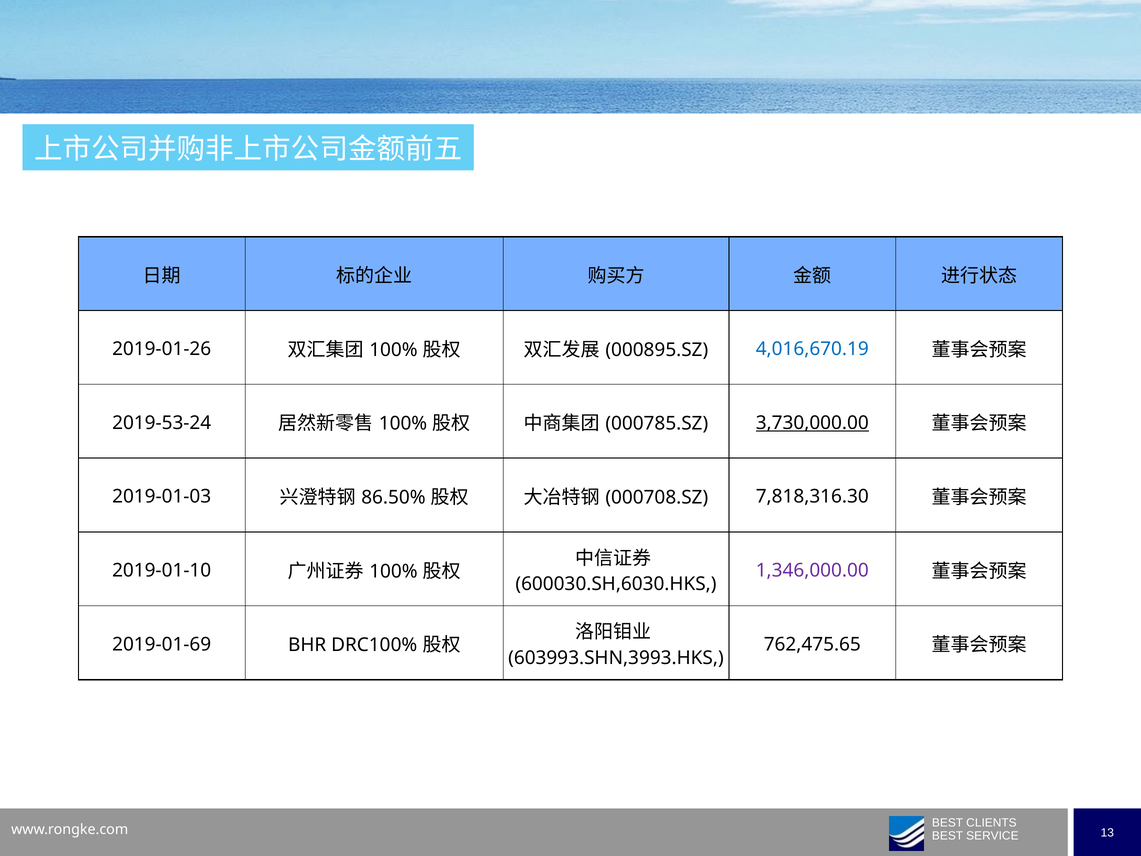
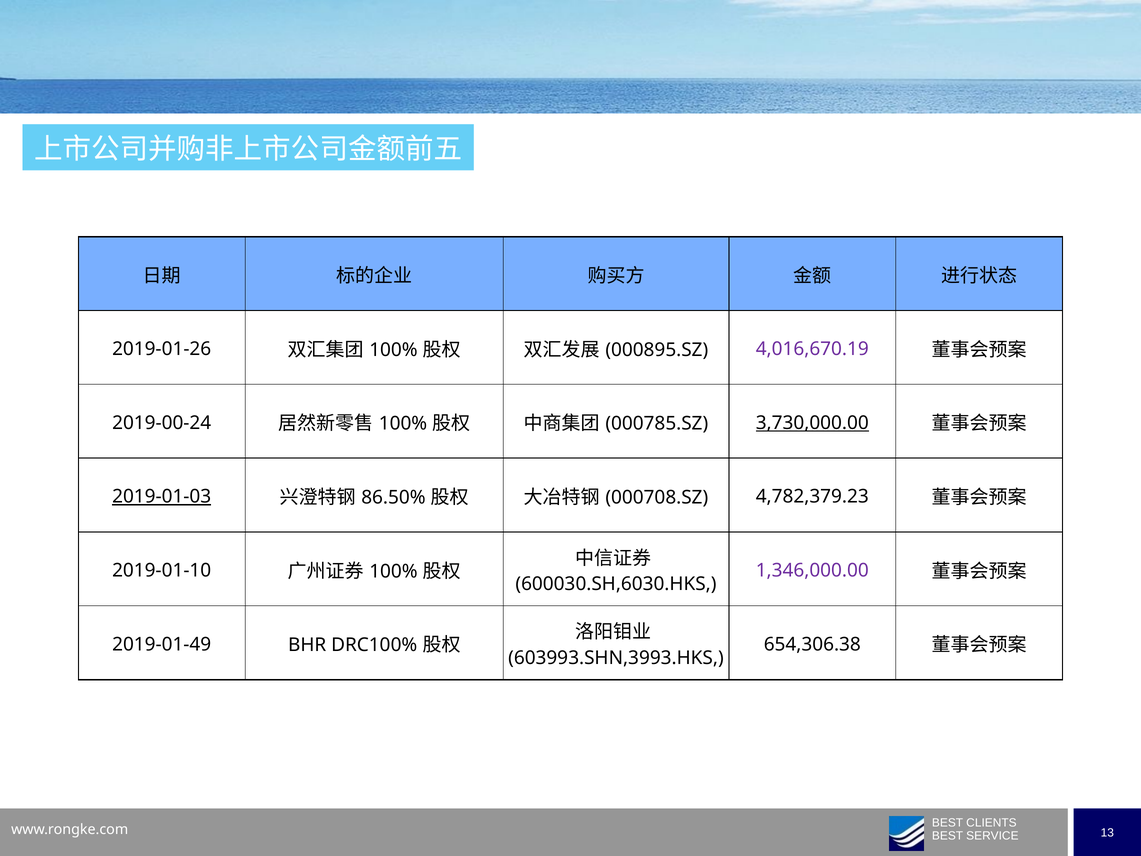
4,016,670.19 colour: blue -> purple (812, 349)
2019-53-24: 2019-53-24 -> 2019-00-24 (162, 423)
2019-01-03 underline: none -> present (162, 496)
7,818,316.30: 7,818,316.30 -> 4,782,379.23 (812, 496)
2019-01-69: 2019-01-69 -> 2019-01-49 (162, 644)
762,475.65: 762,475.65 -> 654,306.38 (812, 644)
